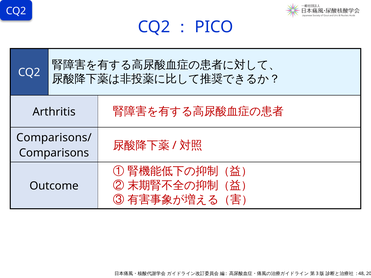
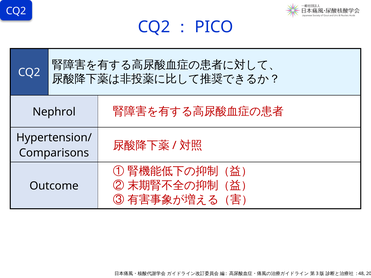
Arthritis: Arthritis -> Nephrol (54, 112)
Comparisons/: Comparisons/ -> Hypertension/ (54, 138)
